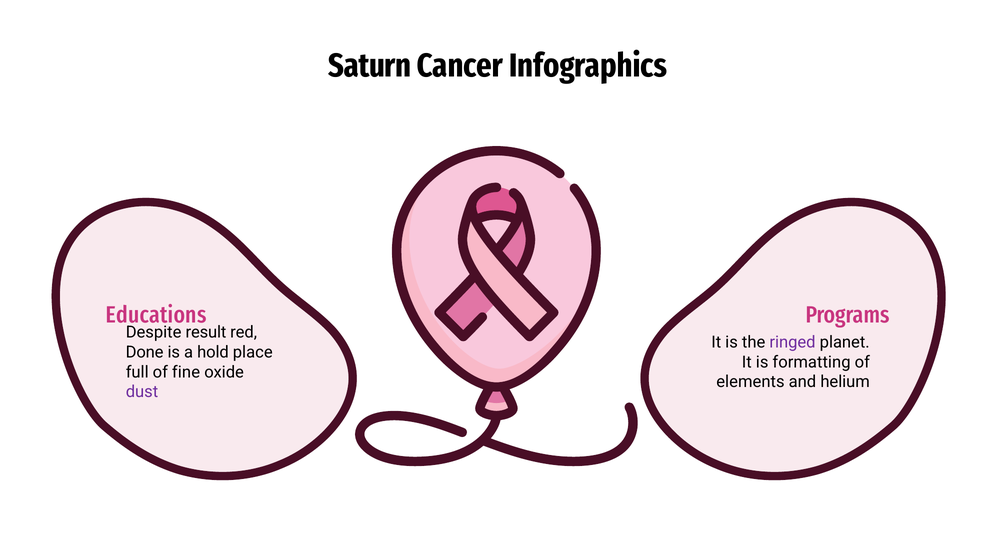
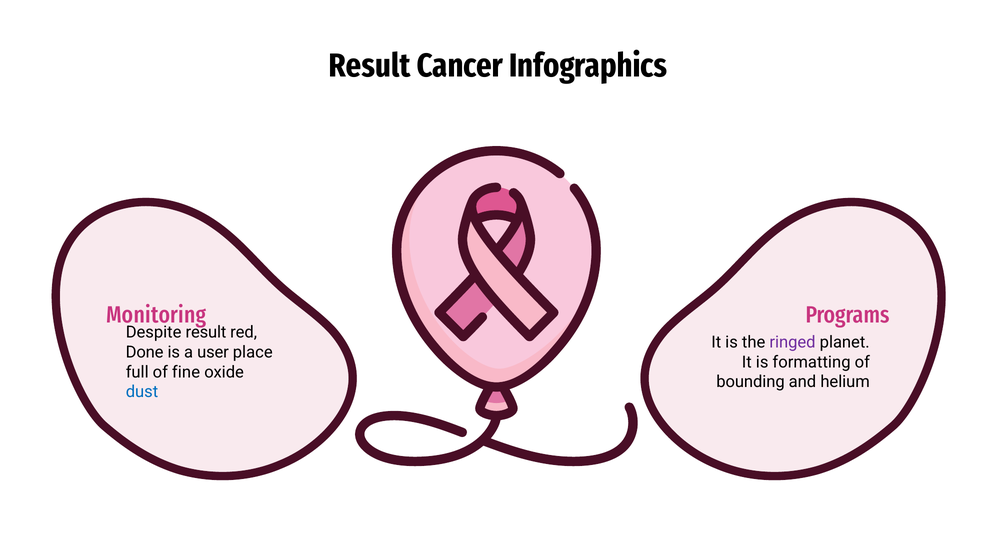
Saturn: Saturn -> Result (370, 66)
Educations: Educations -> Monitoring (156, 315)
hold: hold -> user (213, 352)
elements: elements -> bounding (751, 382)
dust colour: purple -> blue (142, 392)
